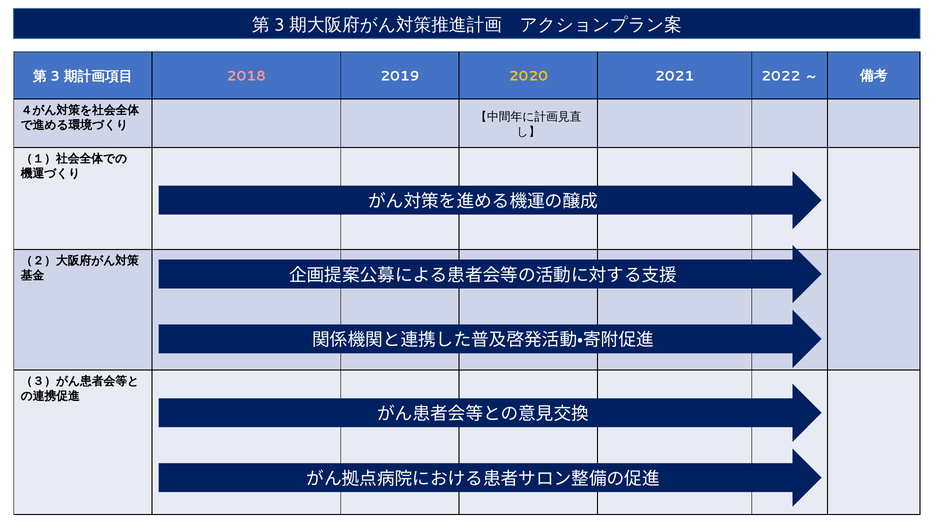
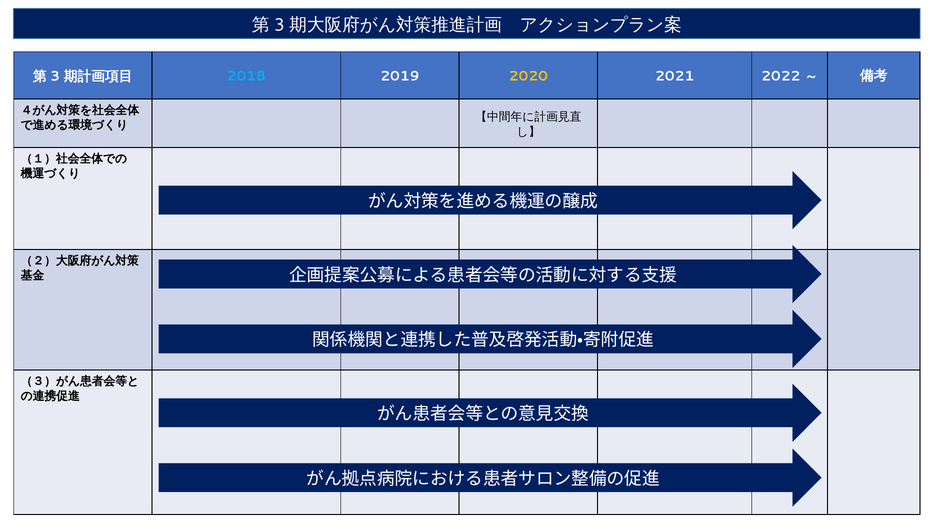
2018 colour: pink -> light blue (246, 76)
